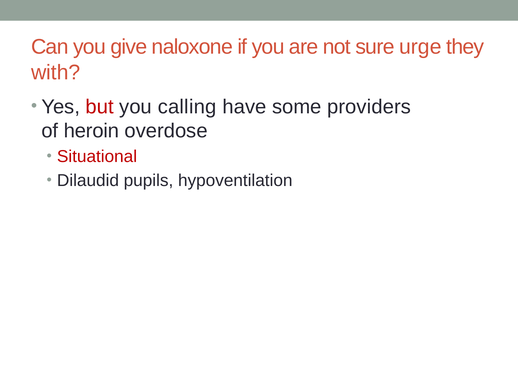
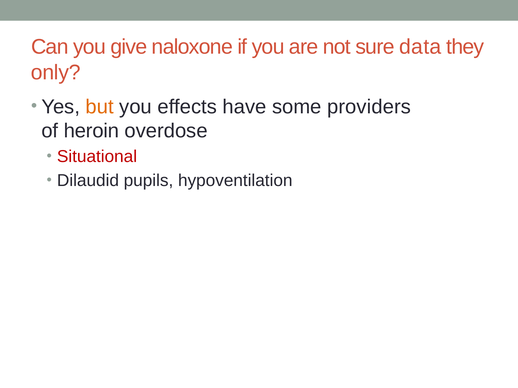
urge: urge -> data (420, 47)
with: with -> only (56, 73)
but colour: red -> orange (100, 107)
calling: calling -> effects (187, 107)
